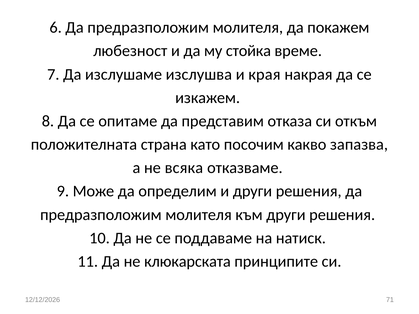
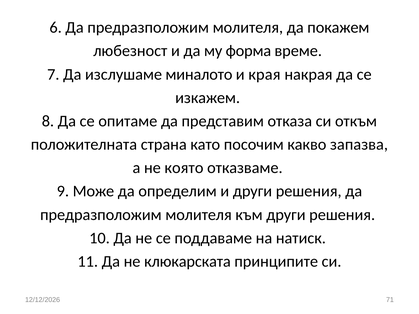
стойка: стойка -> форма (248, 51)
изслушва: изслушва -> миналото (199, 74)
всяка: всяка -> която (184, 168)
